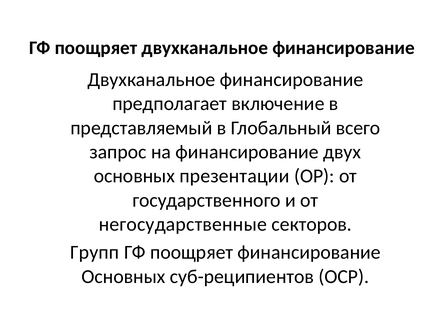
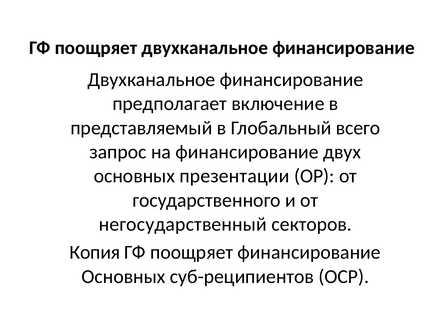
негосударственные: негосударственные -> негосударственный (183, 224)
Групп: Групп -> Копия (95, 252)
